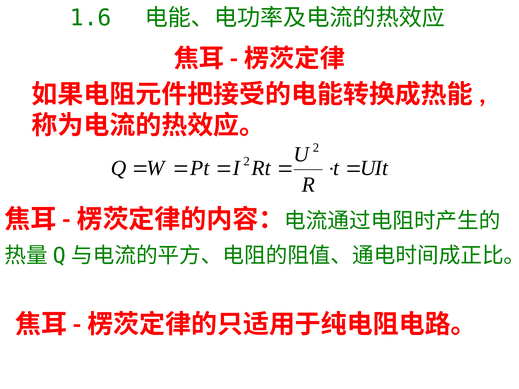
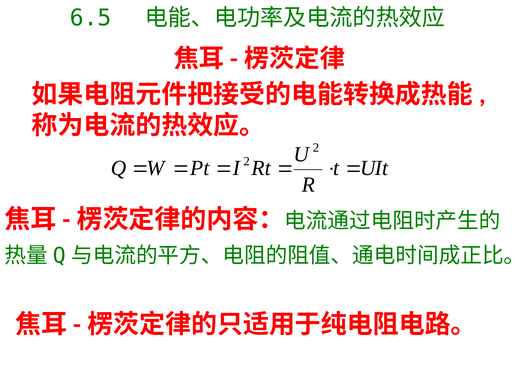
1.6: 1.6 -> 6.5 (91, 18)
